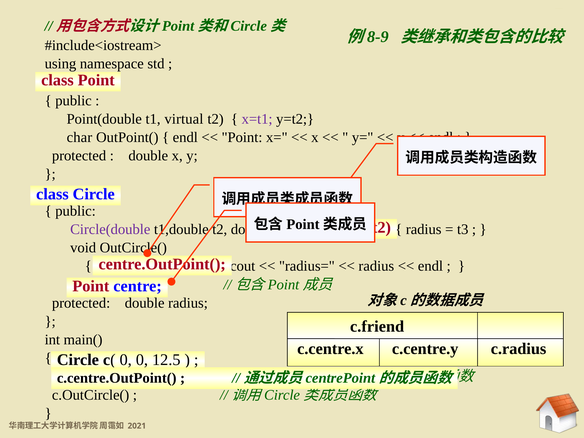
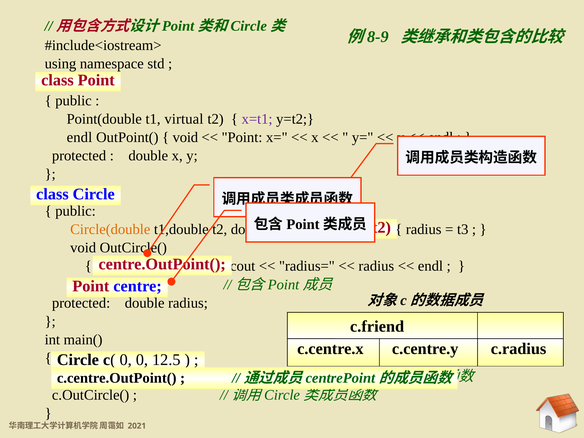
char: char -> endl (79, 137)
endl: endl -> void (185, 137)
Circle(double colour: purple -> orange (110, 229)
